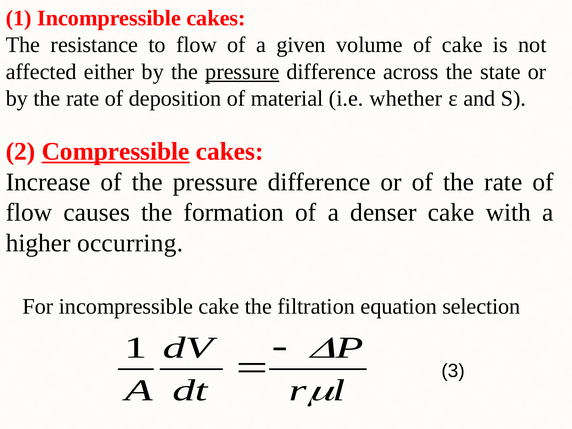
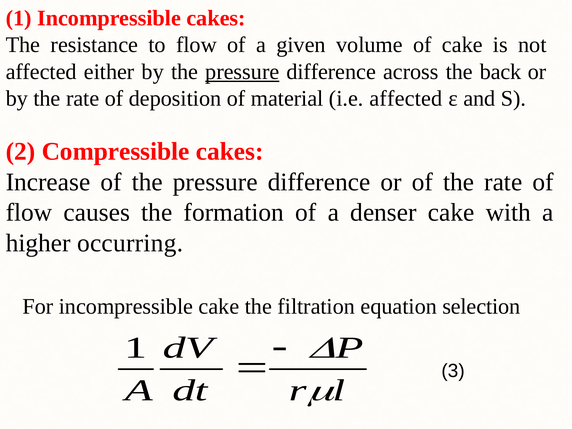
state: state -> back (500, 72)
i.e whether: whether -> affected (406, 98)
Compressible underline: present -> none (116, 152)
